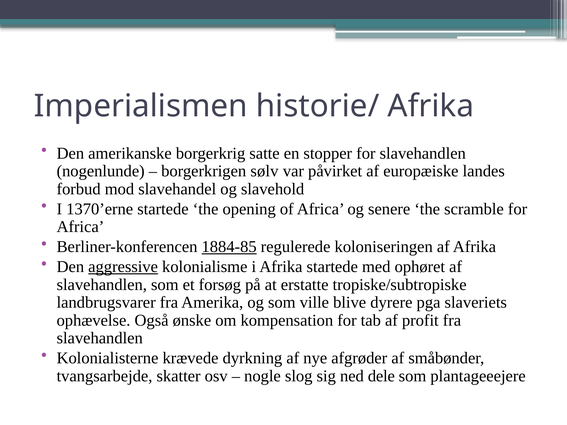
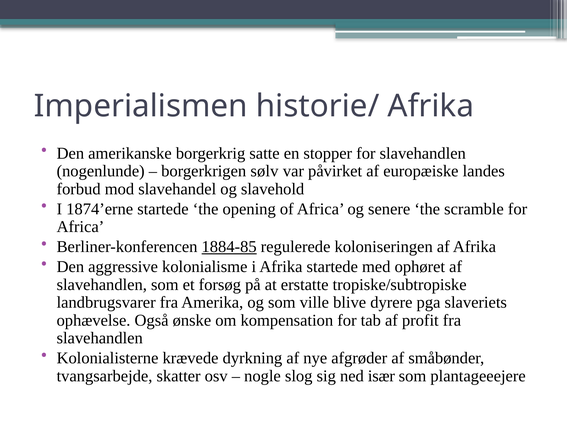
1370’erne: 1370’erne -> 1874’erne (100, 209)
aggressive underline: present -> none (123, 267)
dele: dele -> især (381, 376)
